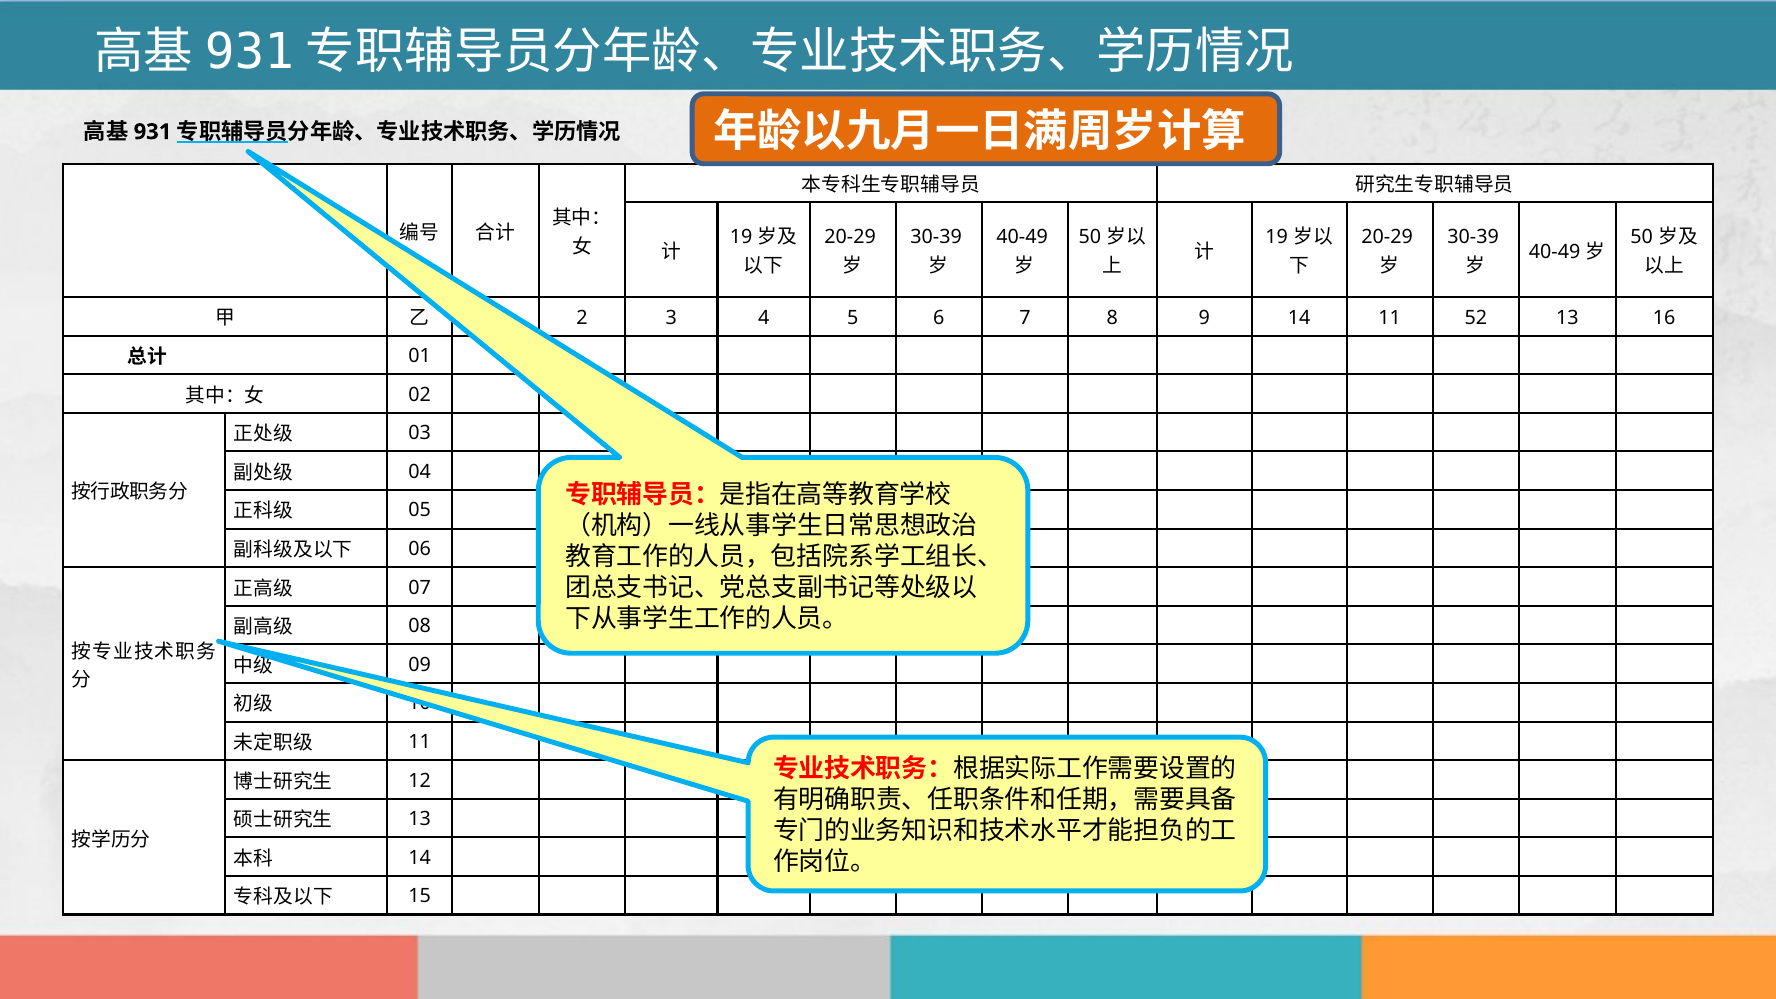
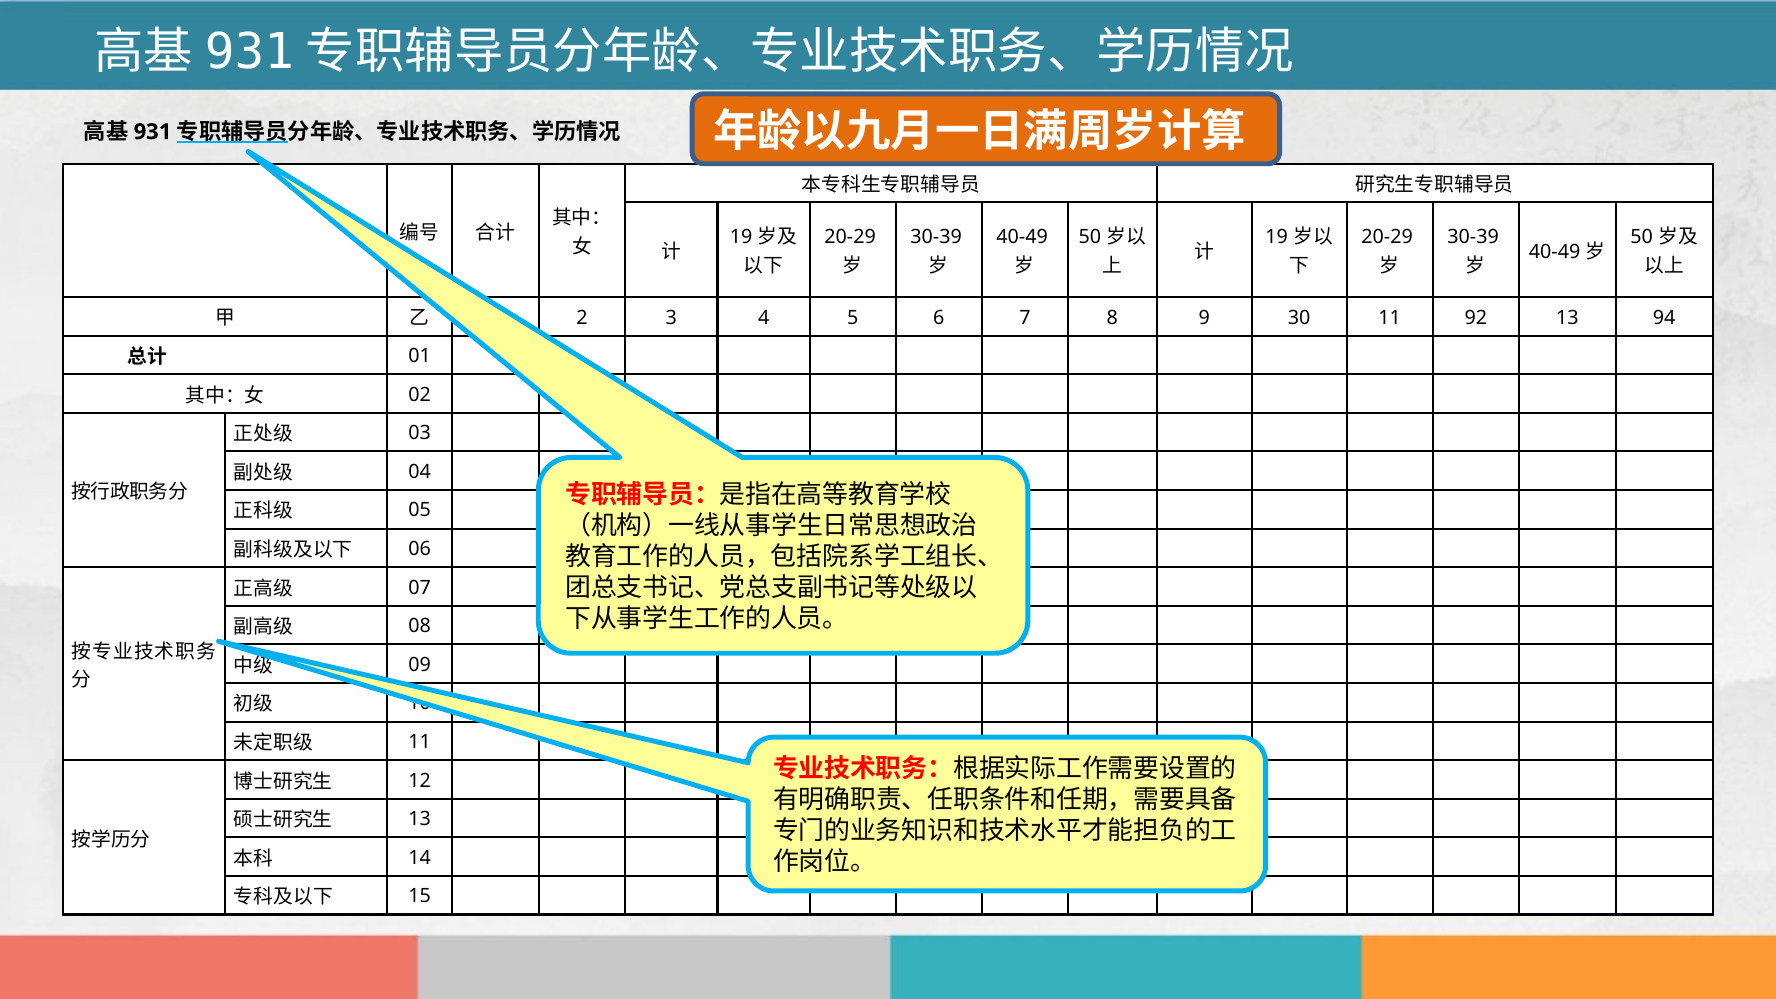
9 14: 14 -> 30 (1299, 318)
52: 52 -> 92 (1476, 318)
16: 16 -> 94 (1664, 318)
